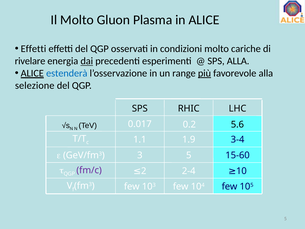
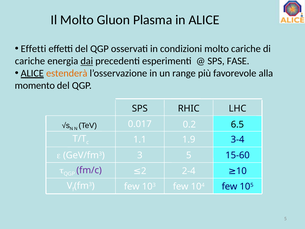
rivelare: rivelare -> cariche (30, 61)
SPS ALLA: ALLA -> FASE (238, 61)
estenderà colour: blue -> orange (67, 73)
più underline: present -> none (204, 73)
selezione: selezione -> momento (35, 85)
5.6: 5.6 -> 6.5 (237, 124)
